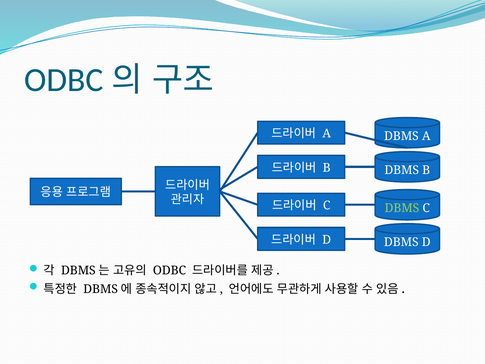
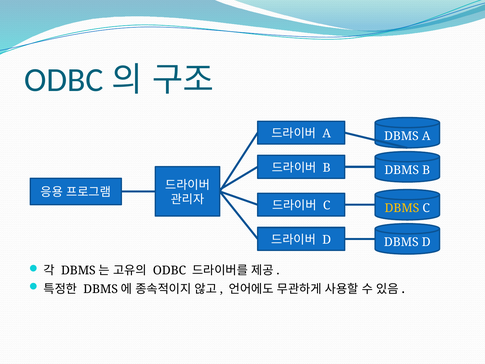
DBMS colour: light green -> yellow (402, 208)
